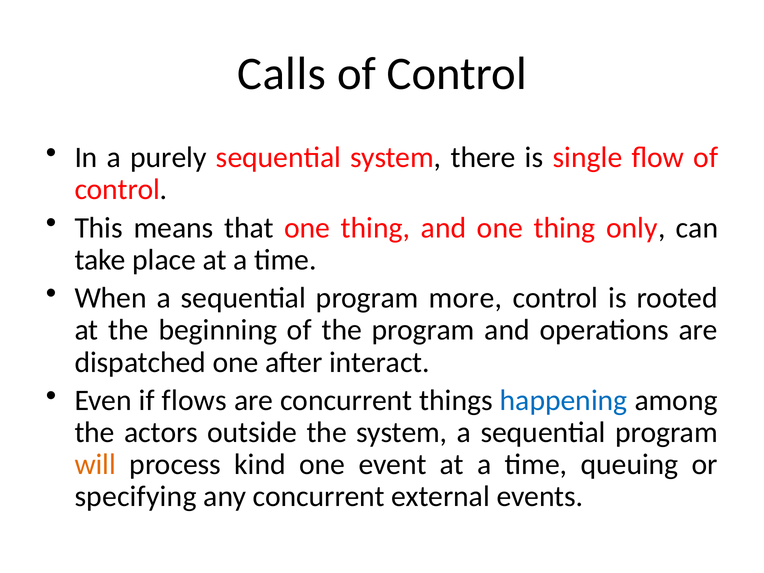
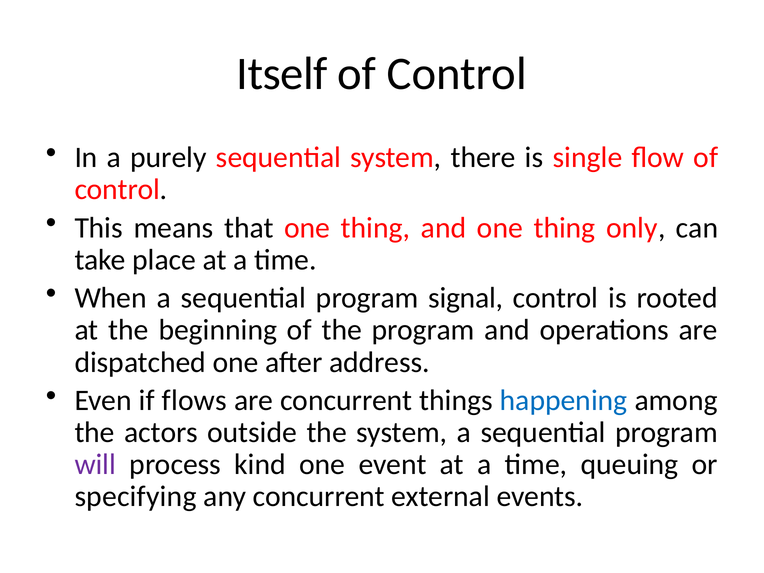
Calls: Calls -> Itself (282, 74)
more: more -> signal (466, 298)
interact: interact -> address (379, 362)
will colour: orange -> purple (95, 465)
